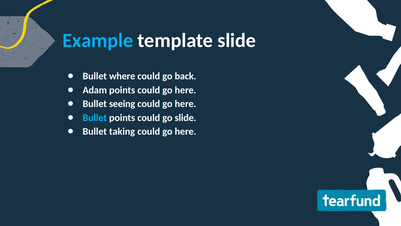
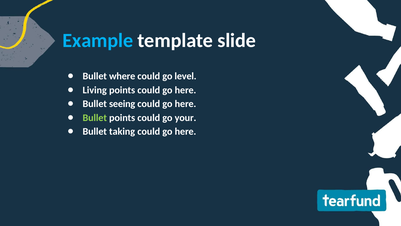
back: back -> level (186, 76)
Adam: Adam -> Living (95, 90)
Bullet colour: light blue -> light green (95, 118)
go slide: slide -> your (185, 118)
